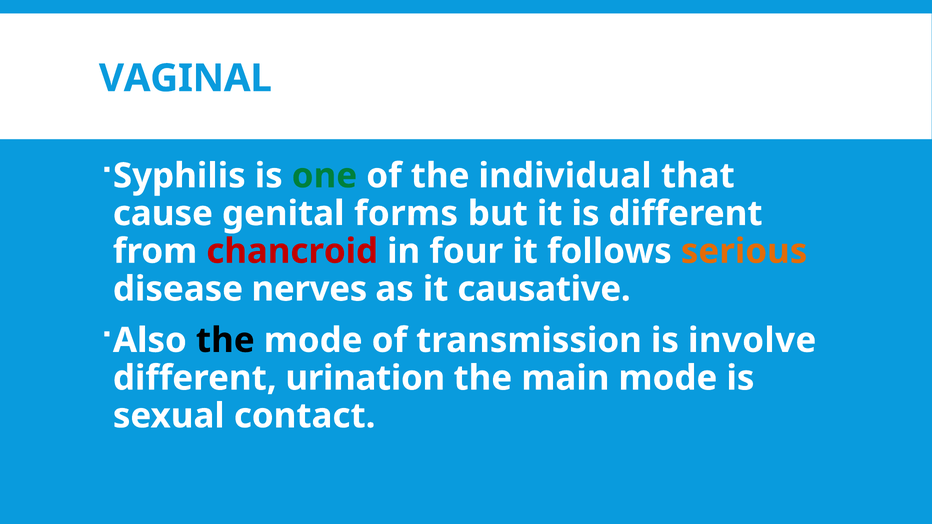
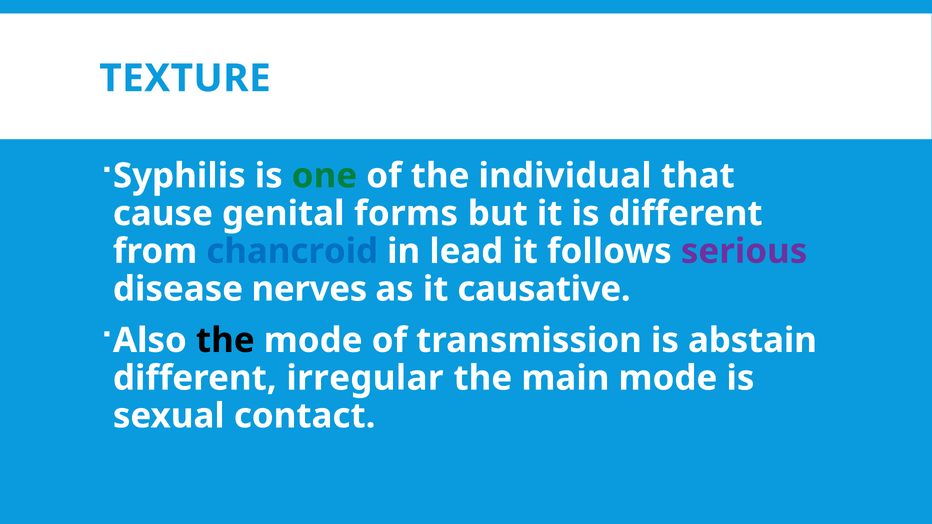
VAGINAL: VAGINAL -> TEXTURE (185, 78)
chancroid colour: red -> blue (292, 251)
four: four -> lead (466, 251)
serious colour: orange -> purple (744, 251)
involve: involve -> abstain (752, 341)
urination: urination -> irregular (365, 378)
